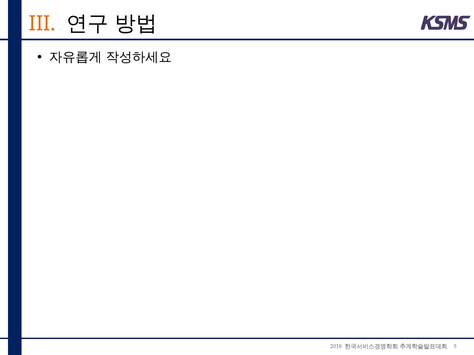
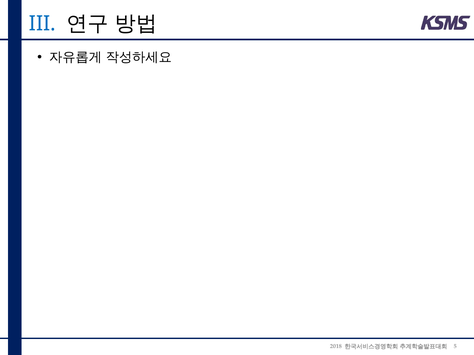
III colour: orange -> blue (42, 24)
